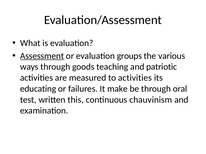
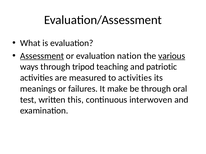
groups: groups -> nation (129, 56)
various underline: none -> present (172, 56)
goods: goods -> tripod (83, 67)
educating: educating -> meanings (38, 89)
chauvinism: chauvinism -> interwoven (151, 100)
